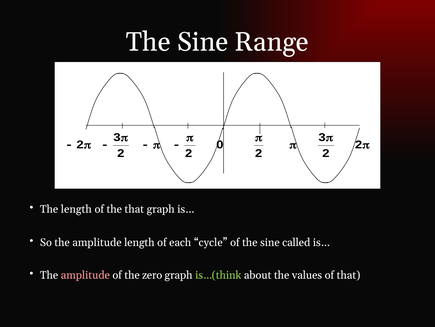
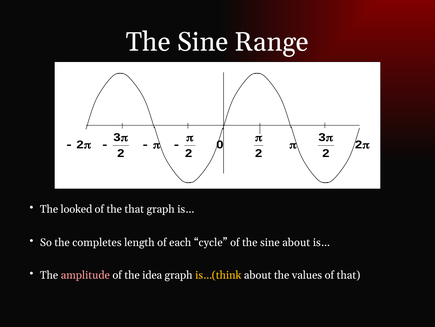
The length: length -> looked (76, 209)
So the amplitude: amplitude -> completes (97, 242)
sine called: called -> about (296, 242)
zero: zero -> idea (152, 275)
is…(think colour: light green -> yellow (218, 275)
